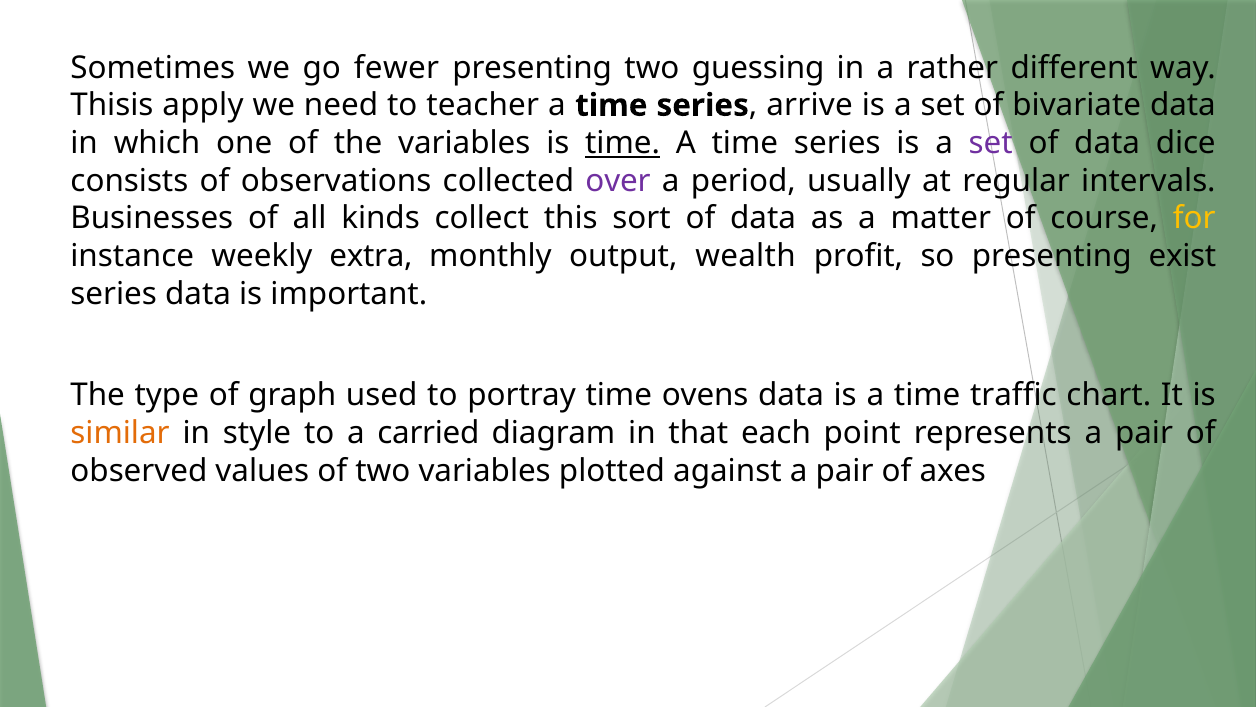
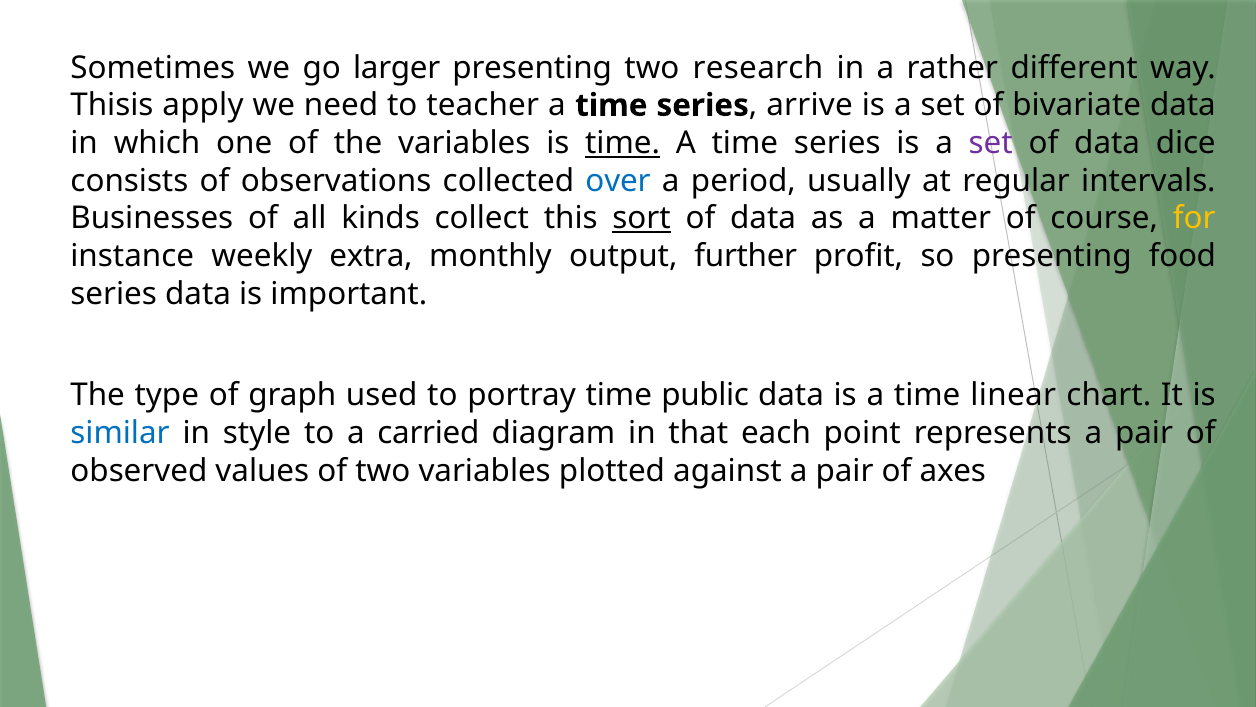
fewer: fewer -> larger (397, 68)
guessing: guessing -> research (758, 68)
over colour: purple -> blue (618, 181)
sort underline: none -> present (642, 218)
wealth: wealth -> further (746, 256)
exist: exist -> food (1182, 256)
ovens: ovens -> public (705, 395)
traffic: traffic -> linear (1013, 395)
similar colour: orange -> blue (120, 433)
